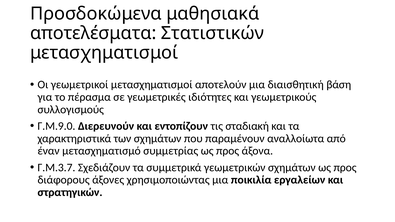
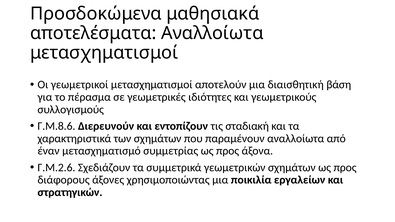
αποτελέσματα Στατιστικών: Στατιστικών -> Αναλλοίωτα (212, 33)
Γ.Μ.9.0: Γ.Μ.9.0 -> Γ.Μ.8.6 (56, 126)
Γ.Μ.3.7: Γ.Μ.3.7 -> Γ.Μ.2.6 (56, 168)
